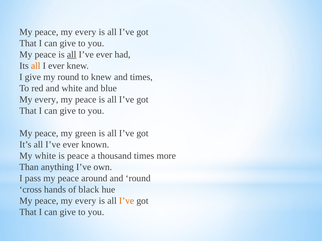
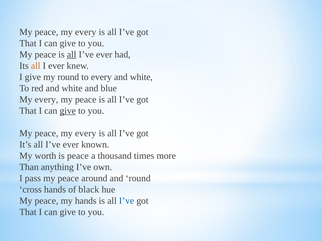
to knew: knew -> every (101, 77)
times: times -> white (141, 77)
give underline: none -> present (68, 111)
green: green -> every (86, 133)
My white: white -> worth (45, 156)
every: every -> hands (86, 201)
I’ve colour: orange -> blue (127, 201)
